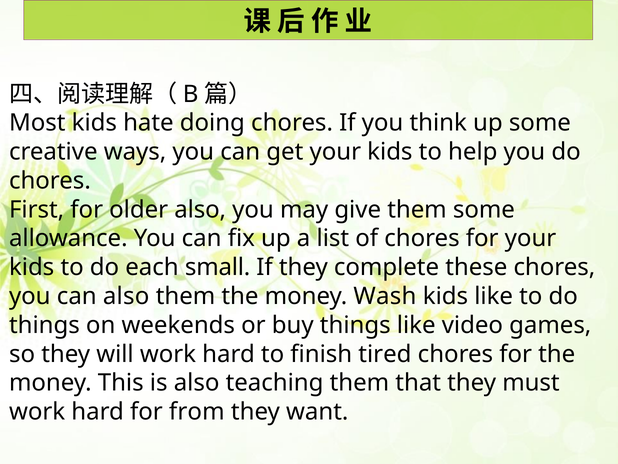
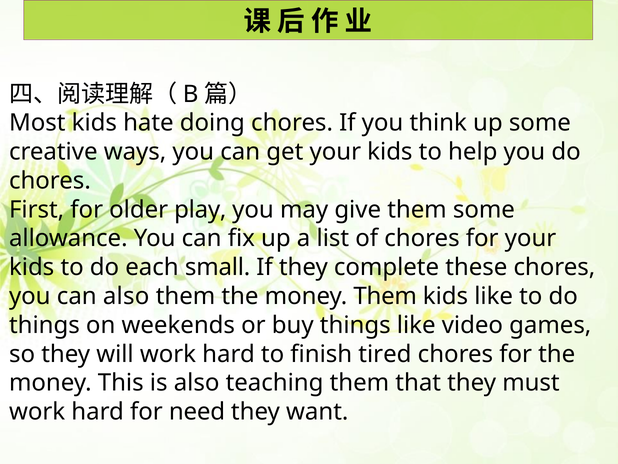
older also: also -> play (200, 209)
money Wash: Wash -> Them (385, 296)
from: from -> need (197, 411)
